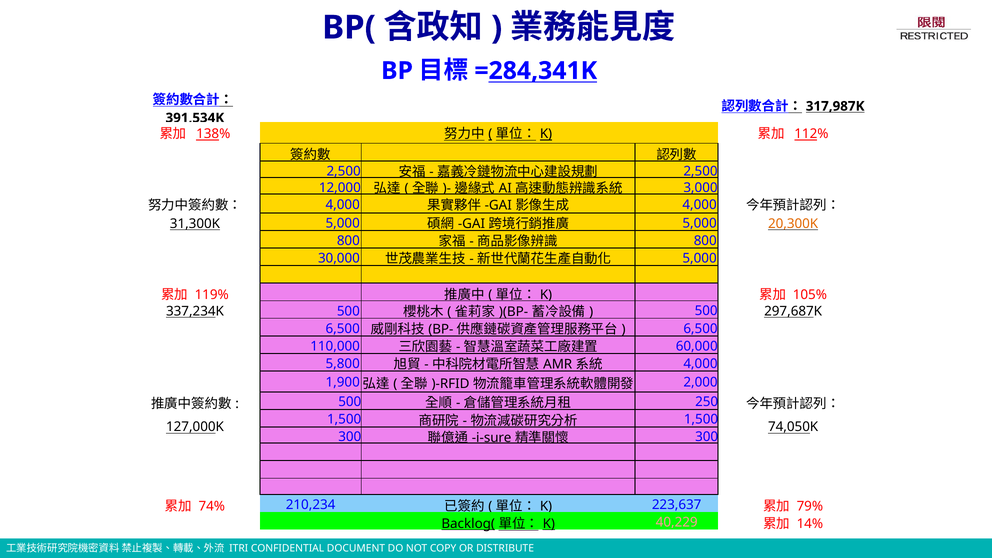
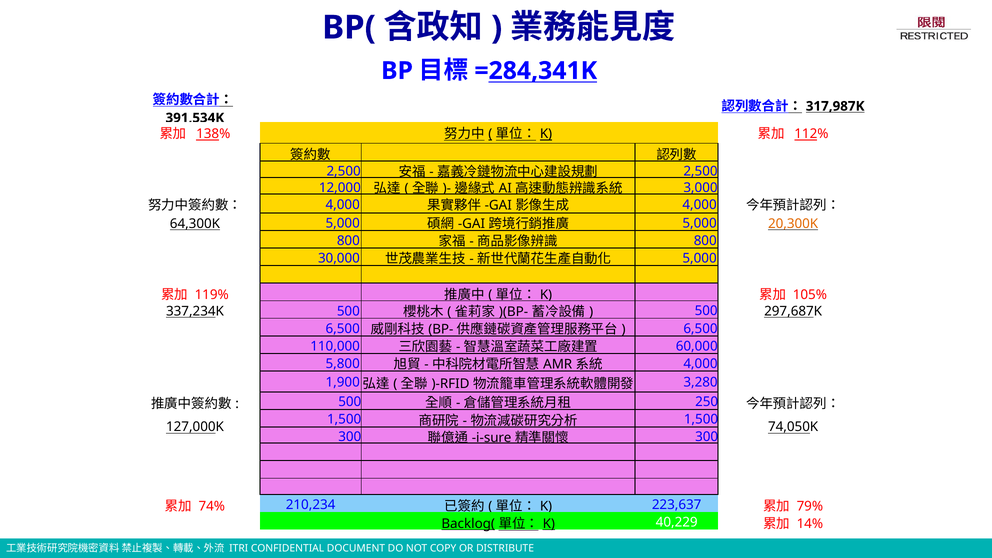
31,300K: 31,300K -> 64,300K (195, 224)
2,000: 2,000 -> 3,280 (701, 382)
40,229 colour: pink -> white (677, 522)
